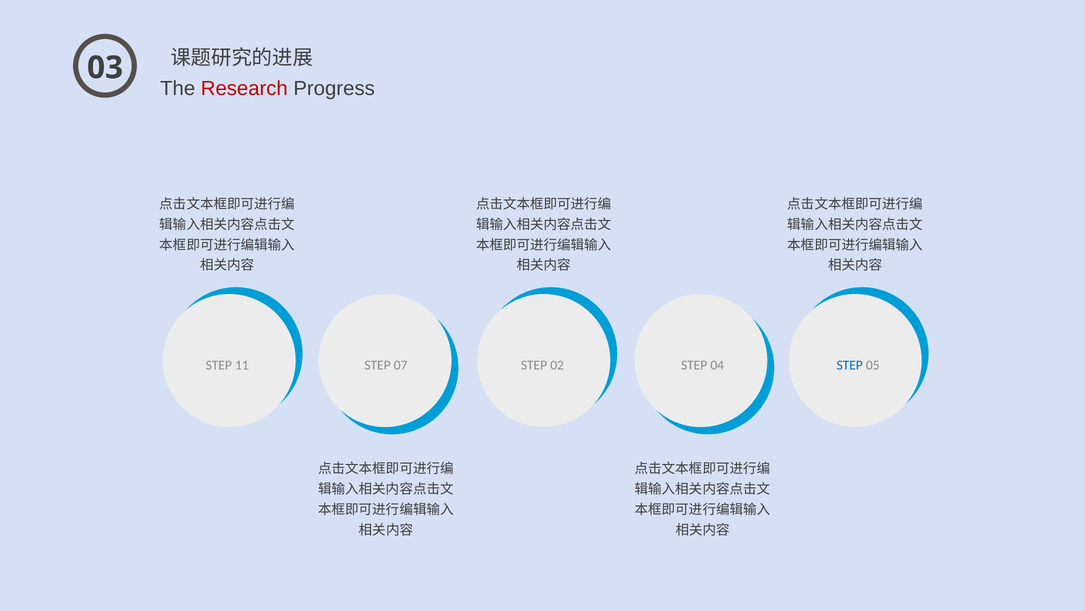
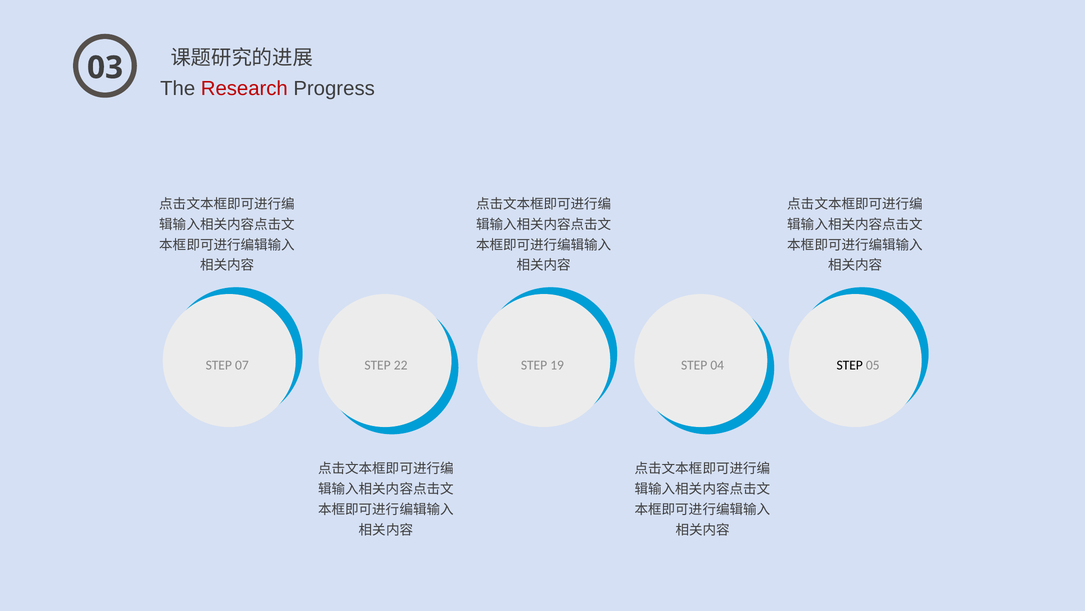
11: 11 -> 07 (242, 365)
07: 07 -> 22 (401, 365)
02: 02 -> 19 (557, 365)
STEP colour: blue -> black (850, 365)
